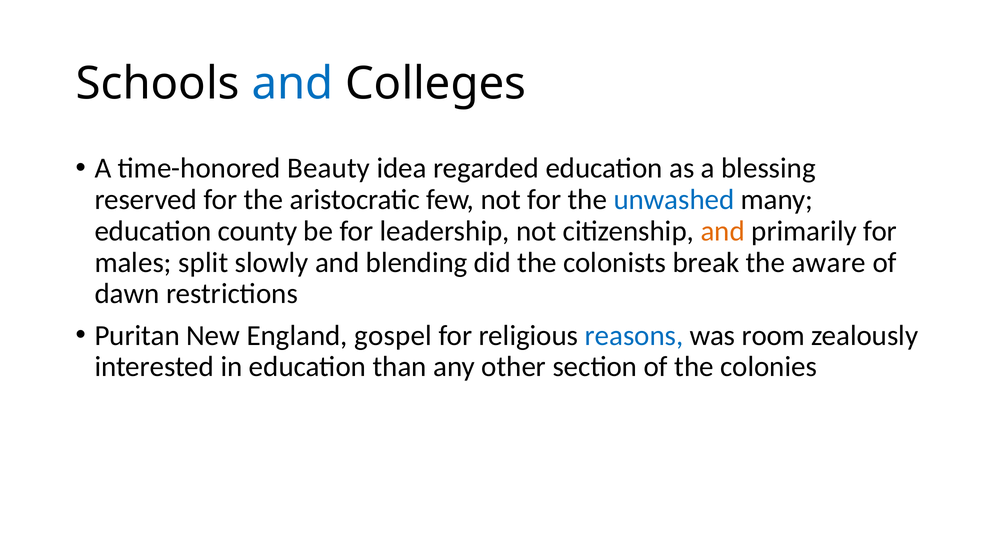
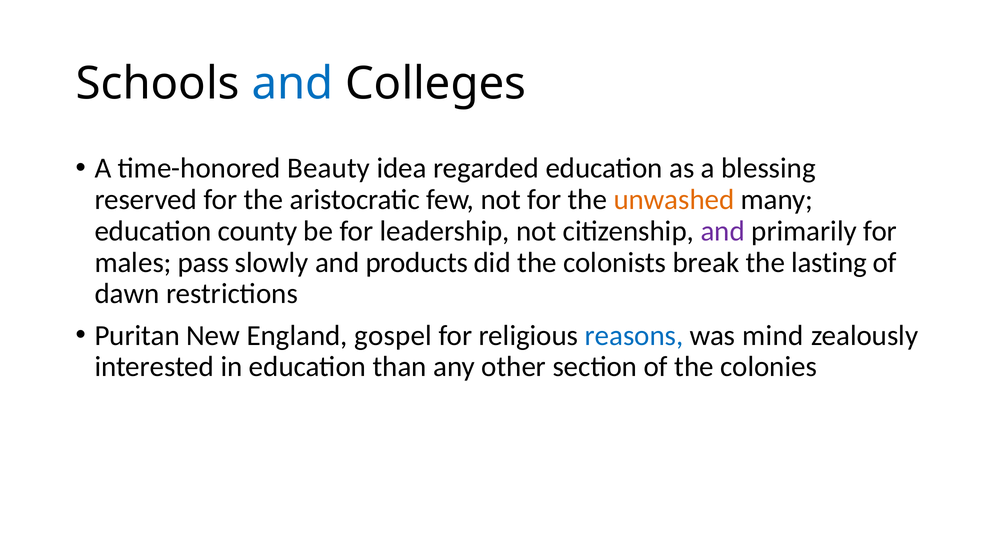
unwashed colour: blue -> orange (674, 200)
and colour: orange -> purple (723, 231)
split: split -> pass (203, 262)
blending: blending -> products (417, 262)
aware: aware -> lasting (829, 262)
room: room -> mind (773, 335)
